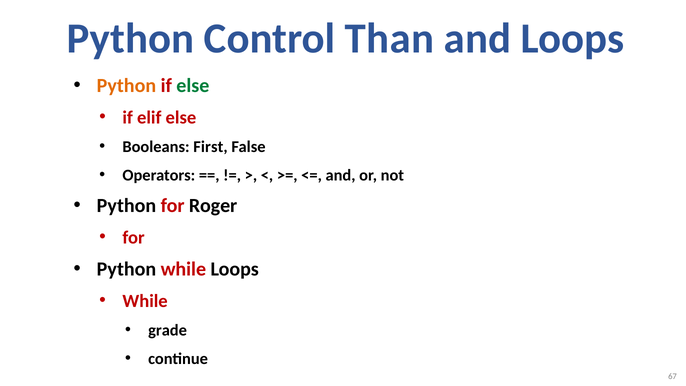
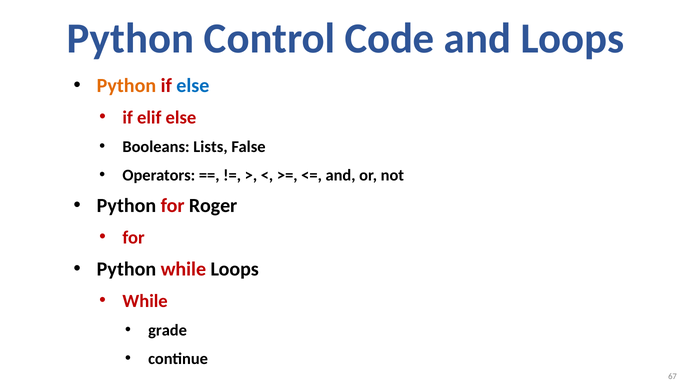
Than: Than -> Code (390, 39)
else colour: green -> blue (193, 86)
First: First -> Lists (211, 147)
